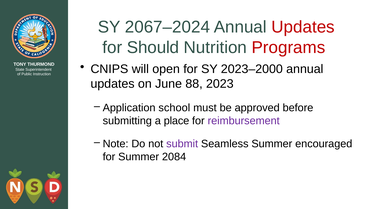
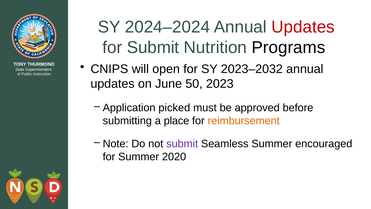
2067–2024: 2067–2024 -> 2024–2024 (167, 27)
for Should: Should -> Submit (153, 47)
Programs colour: red -> black (288, 47)
2023–2000: 2023–2000 -> 2023–2032 (252, 69)
88: 88 -> 50 (194, 84)
school: school -> picked (174, 108)
reimbursement colour: purple -> orange (244, 121)
2084: 2084 -> 2020 (174, 157)
